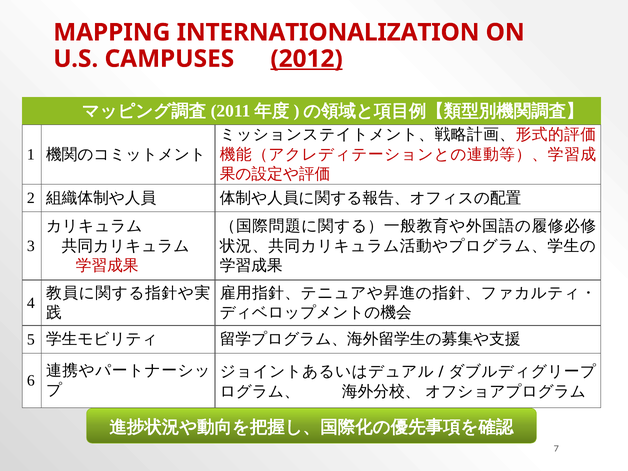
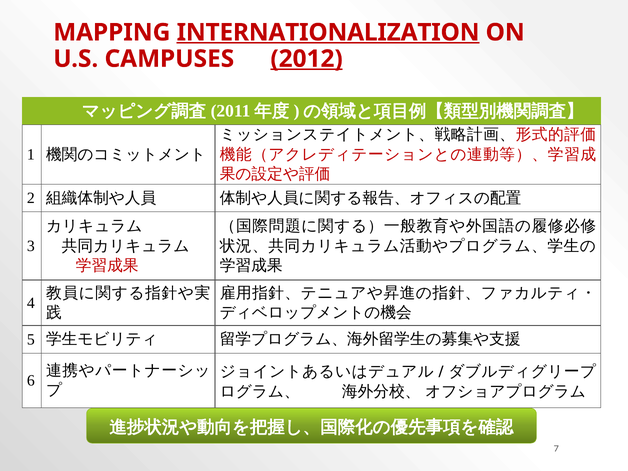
INTERNATIONALIZATION underline: none -> present (328, 32)
